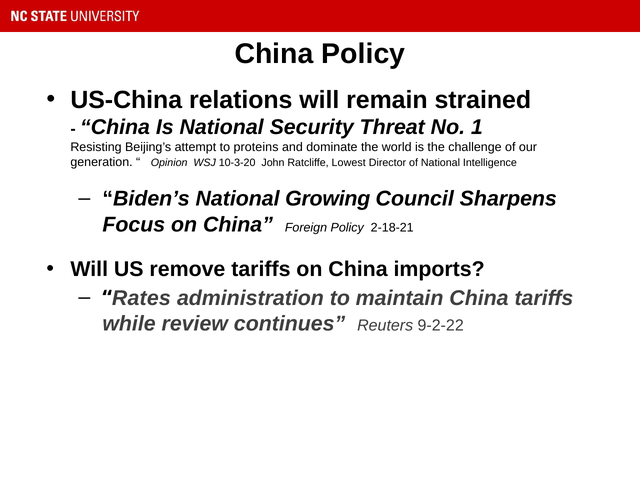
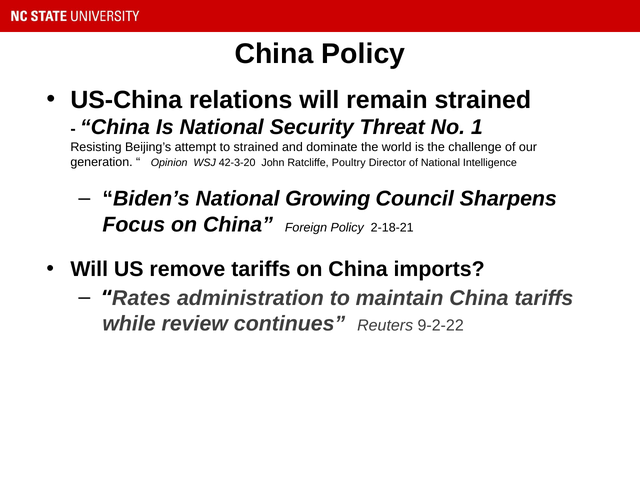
to proteins: proteins -> strained (256, 147)
10-3-20: 10-3-20 -> 42-3-20 (237, 163)
Lowest: Lowest -> Poultry (349, 163)
